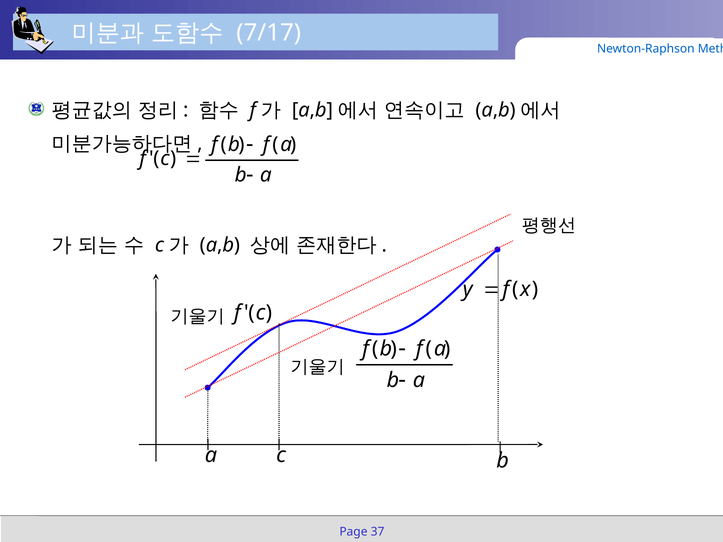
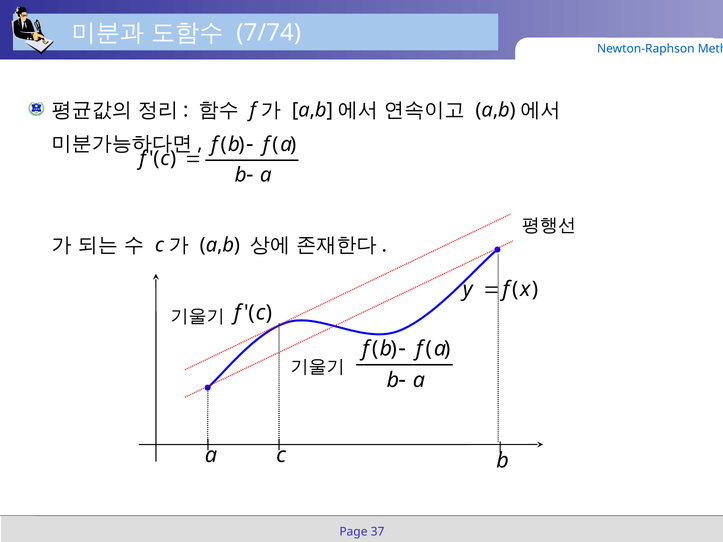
7/17: 7/17 -> 7/74 (269, 33)
